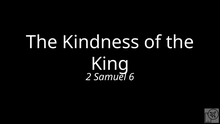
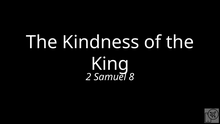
6: 6 -> 8 (132, 77)
